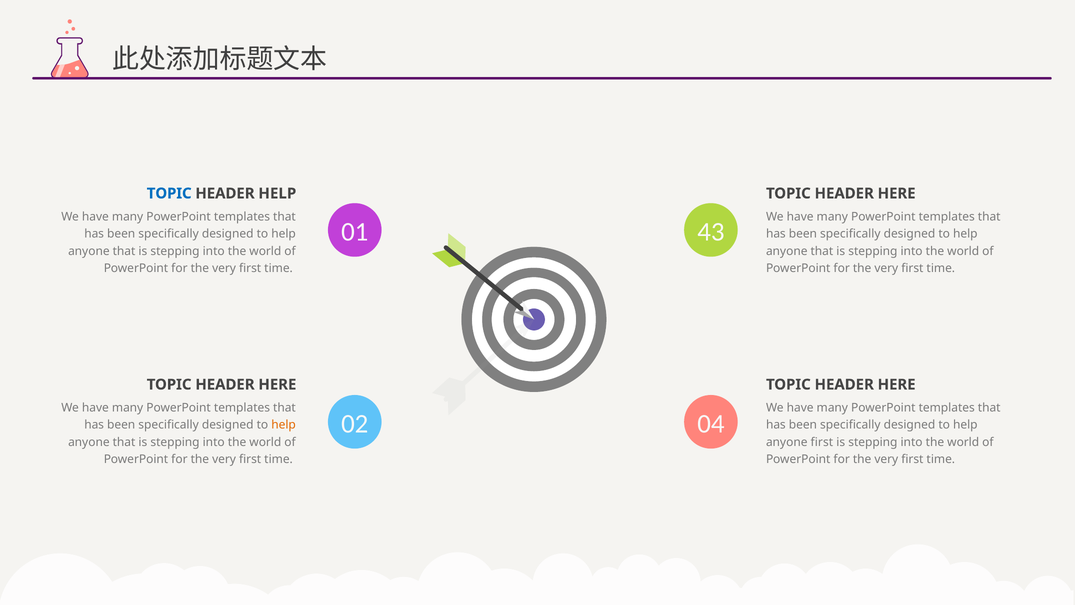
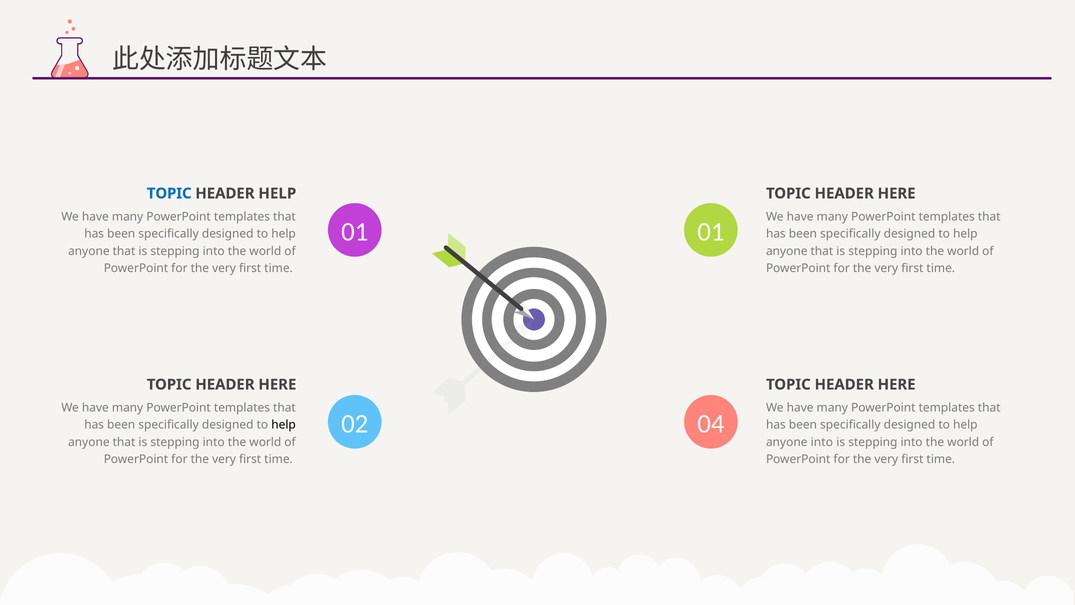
01 43: 43 -> 01 (711, 232)
help colour: orange -> black (284, 425)
anyone first: first -> into (822, 442)
